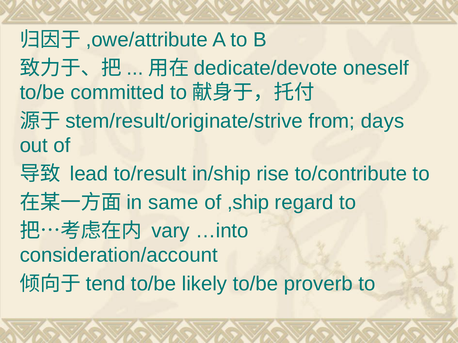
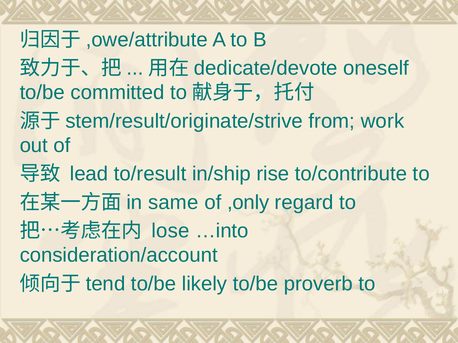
days: days -> work (383, 121)
,ship: ,ship -> ,only (248, 203)
vary: vary -> lose (171, 231)
